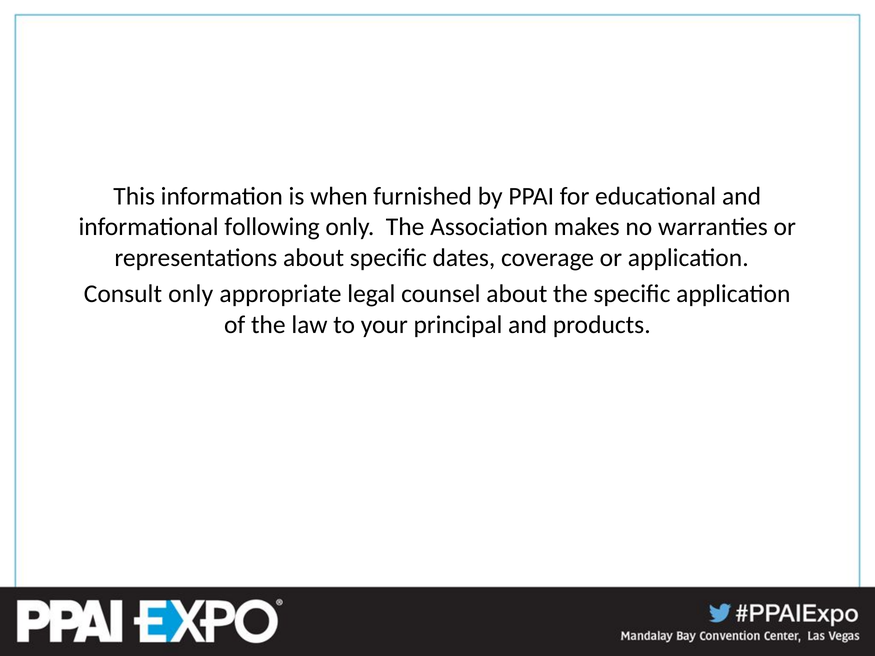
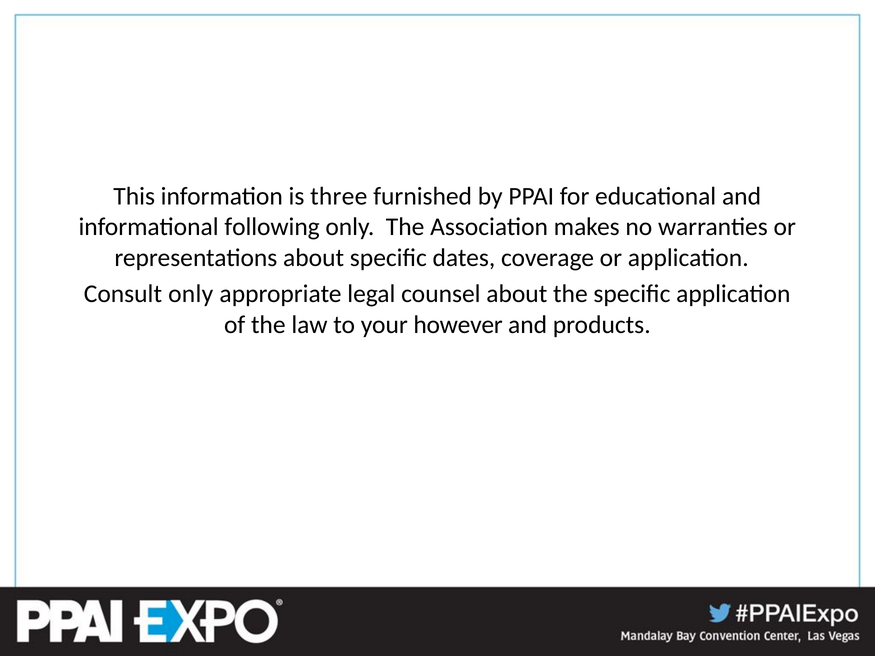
when: when -> three (339, 196)
principal: principal -> however (458, 325)
